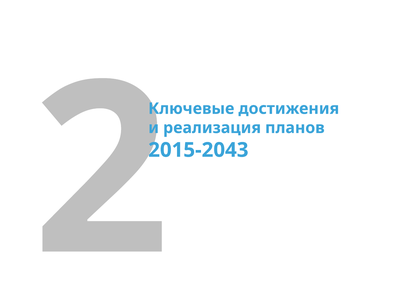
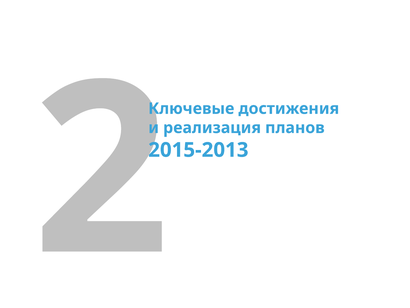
2015-2043: 2015-2043 -> 2015-2013 (198, 150)
